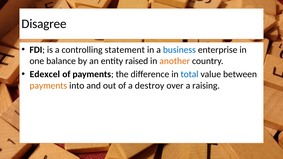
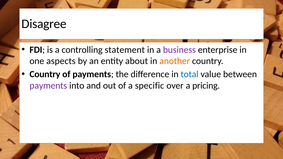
business colour: blue -> purple (179, 50)
balance: balance -> aspects (61, 61)
raised: raised -> about (137, 61)
Edexcel: Edexcel -> Country (45, 74)
payments colour: orange -> purple (48, 86)
destroy: destroy -> specific (150, 86)
raising: raising -> pricing (206, 86)
